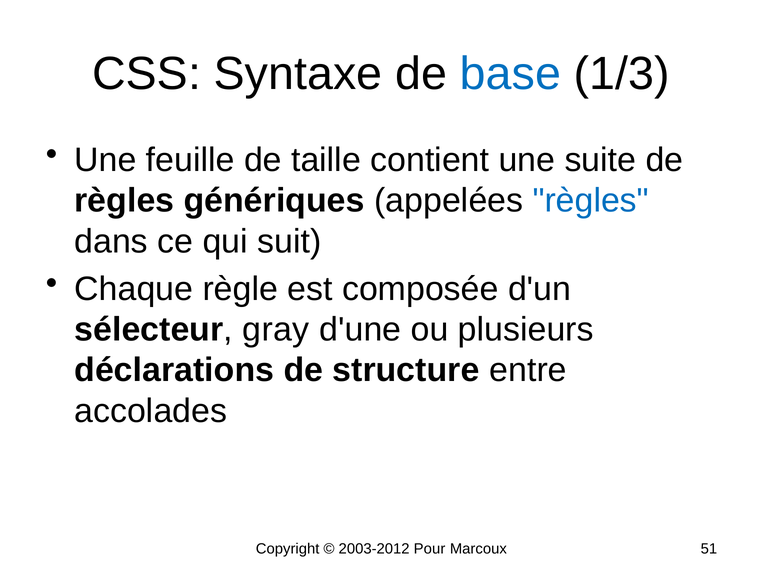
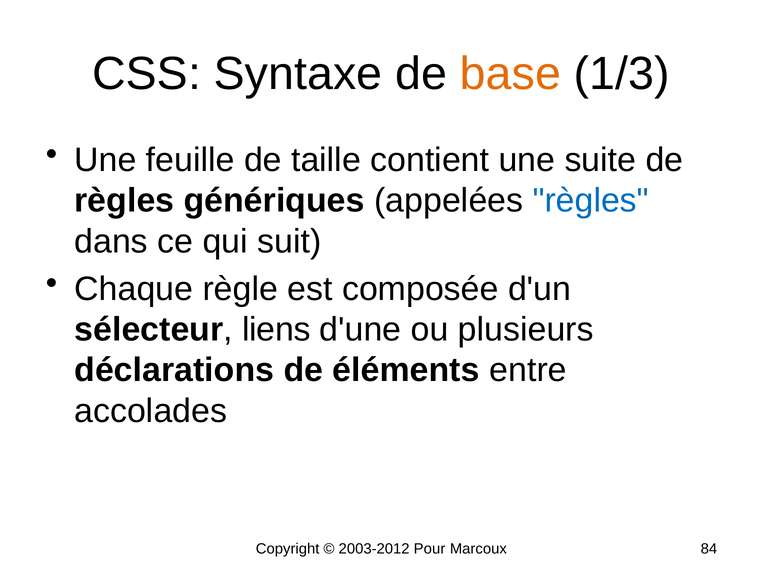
base colour: blue -> orange (510, 74)
gray: gray -> liens (276, 330)
structure: structure -> éléments (406, 370)
51: 51 -> 84 (709, 549)
